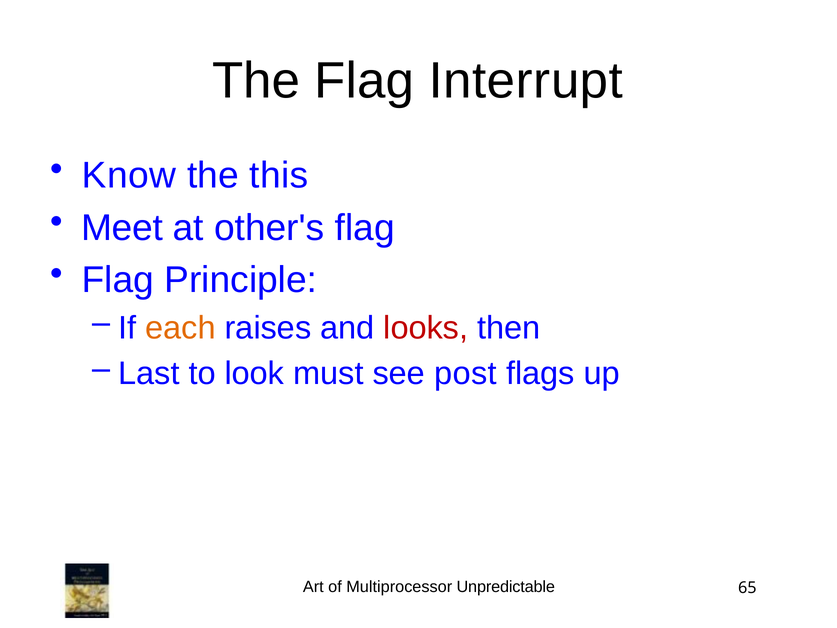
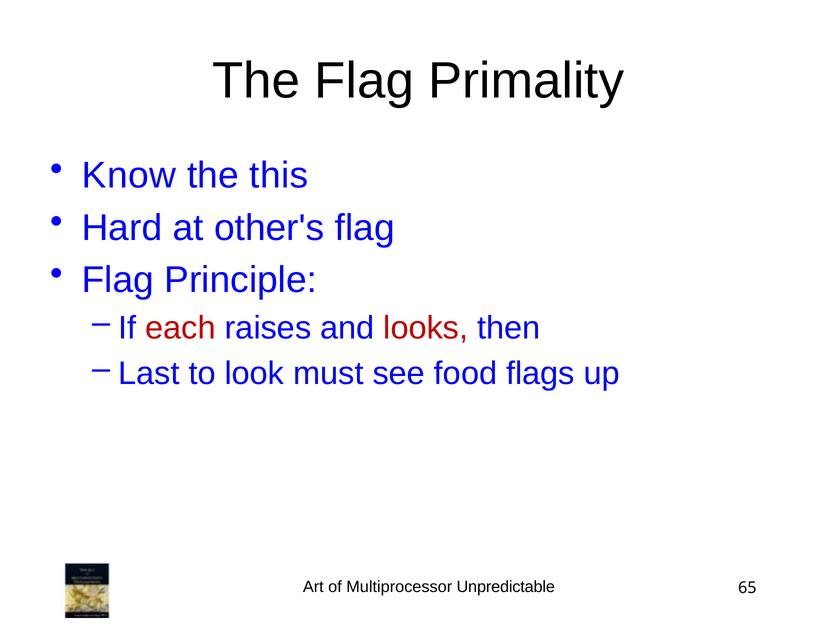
Interrupt: Interrupt -> Primality (526, 81)
Meet: Meet -> Hard (122, 228)
each colour: orange -> red (180, 328)
post: post -> food (466, 373)
